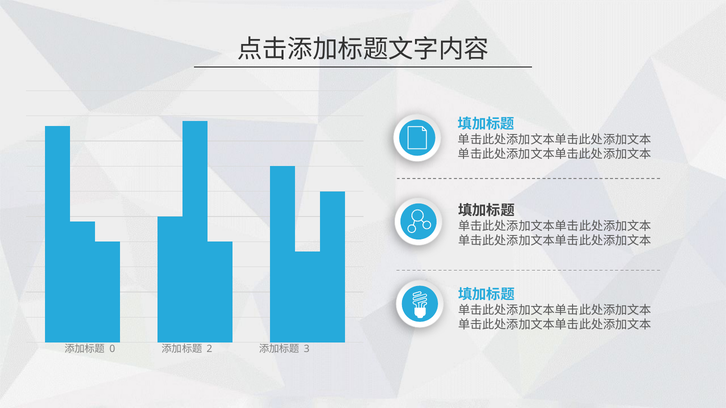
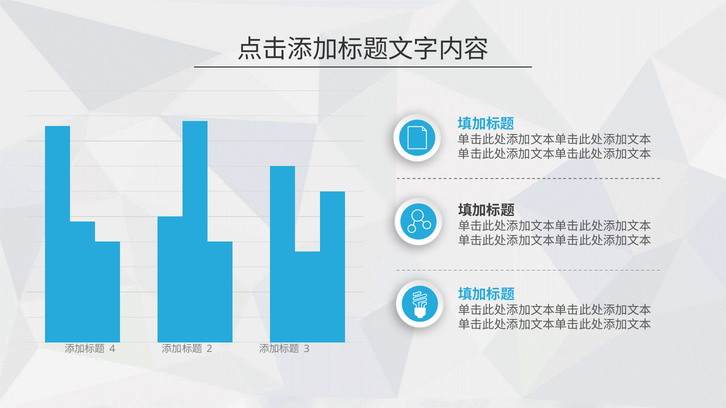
0: 0 -> 4 (112, 349)
